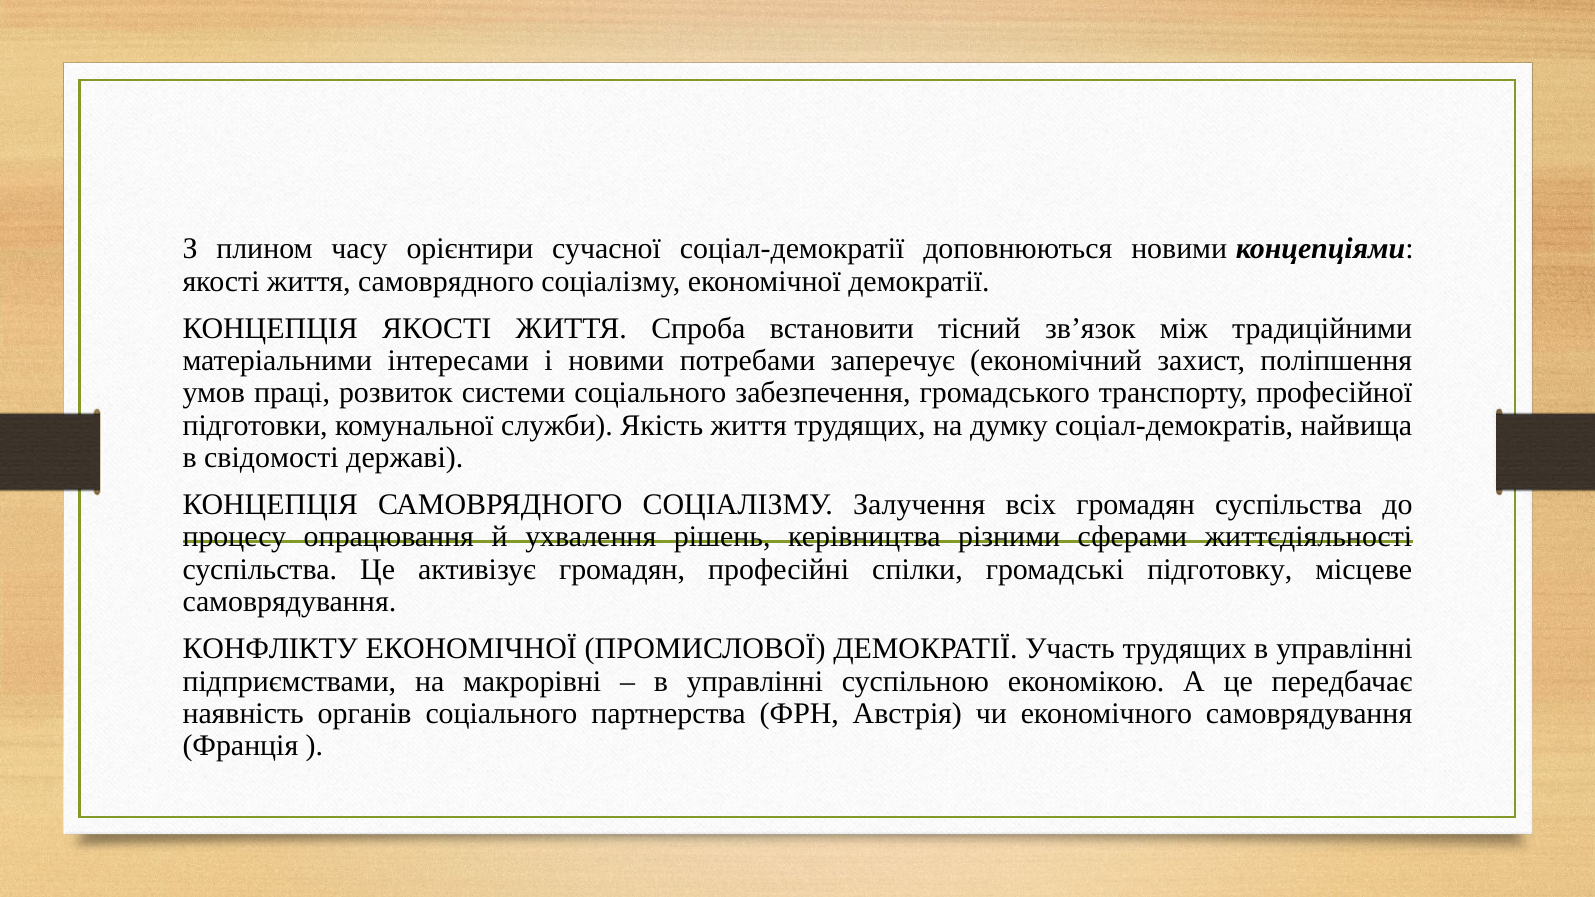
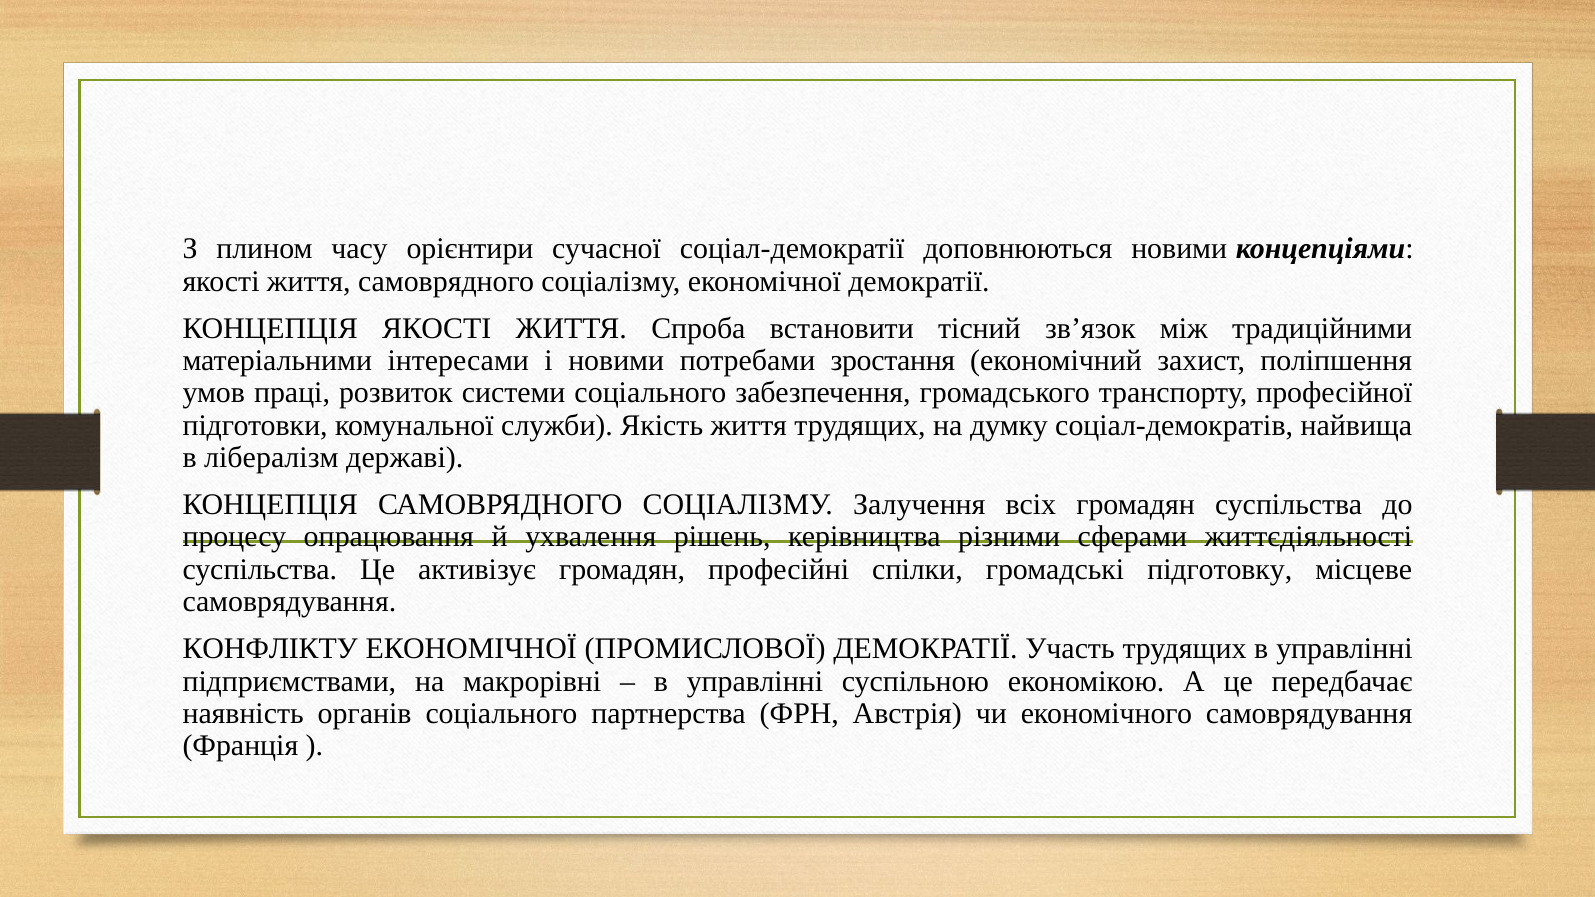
заперечує: заперечує -> зростання (893, 361)
свідомості: свідомості -> лібералізм (271, 458)
